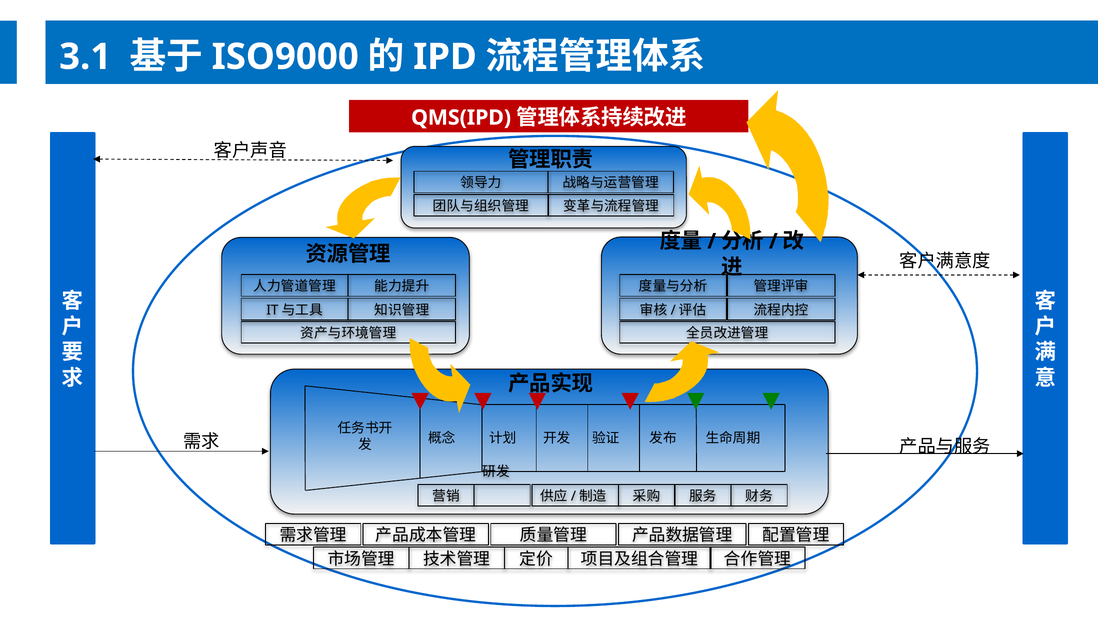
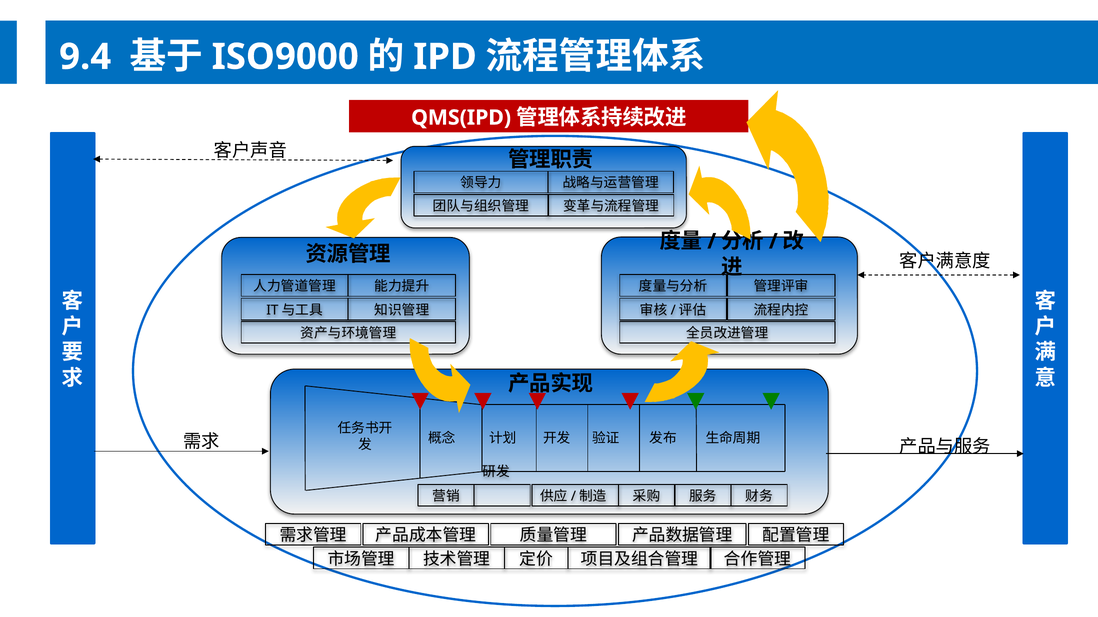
3.1: 3.1 -> 9.4 (85, 57)
